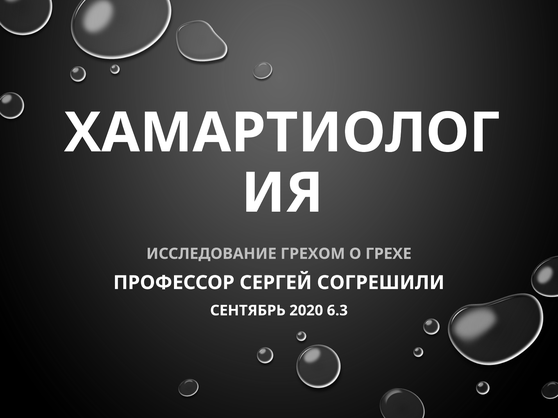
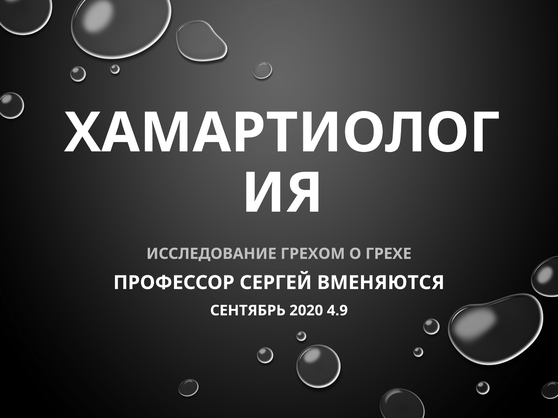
СОГРЕШИЛИ: СОГРЕШИЛИ -> ВМЕНЯЮТСЯ (381, 283)
6.3: 6.3 -> 4.9 (337, 311)
